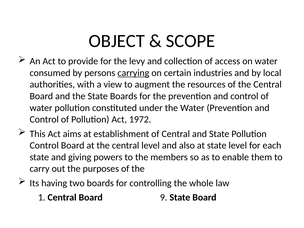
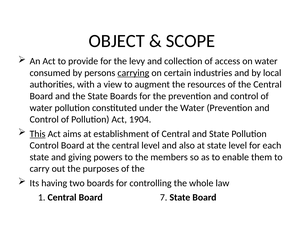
1972: 1972 -> 1904 (140, 119)
This underline: none -> present (38, 134)
9: 9 -> 7 (164, 197)
